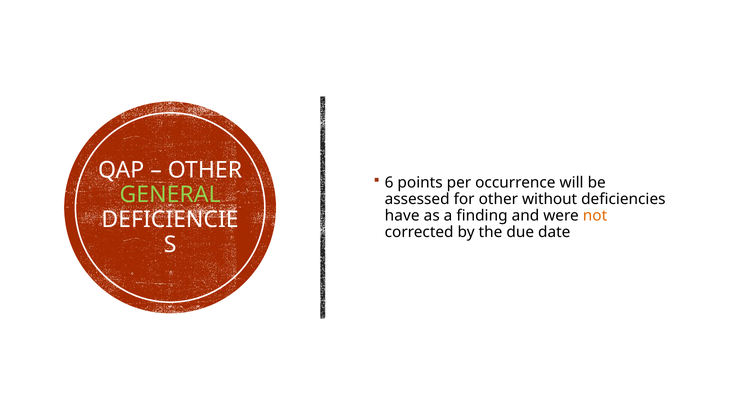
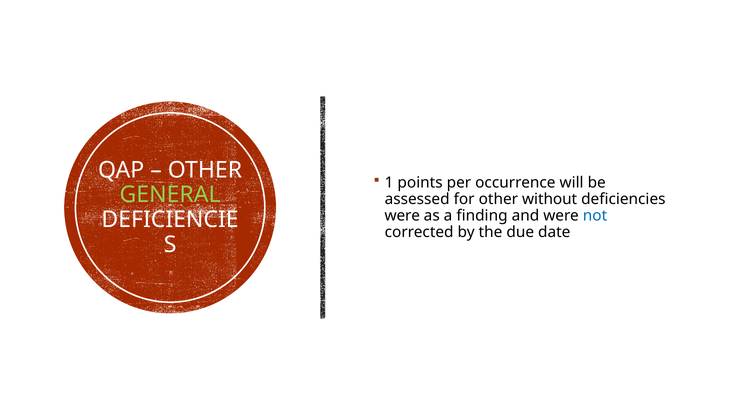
6: 6 -> 1 (389, 183)
have: have -> were (402, 216)
not colour: orange -> blue (595, 216)
